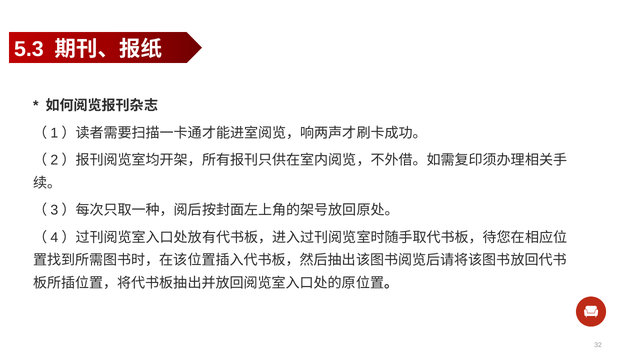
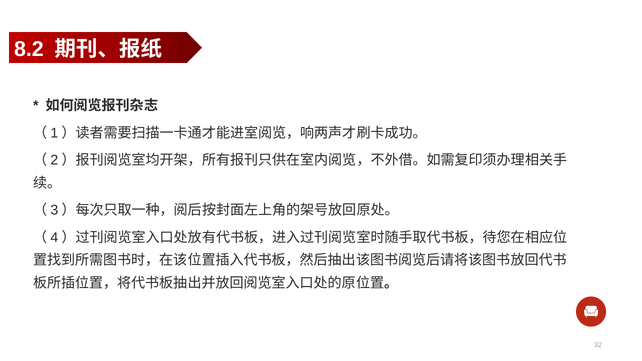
5.3: 5.3 -> 8.2 (29, 49)
